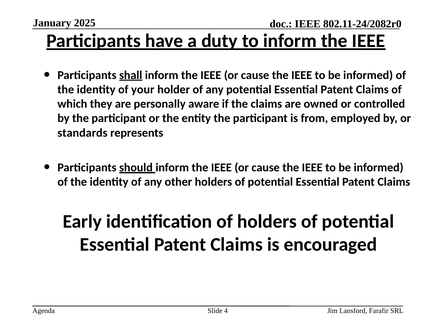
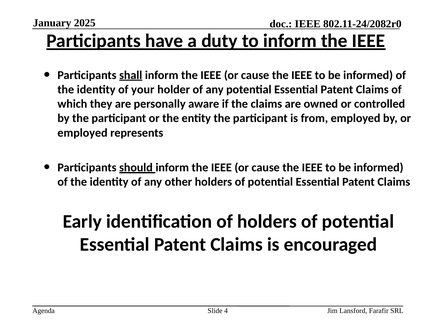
standards: standards -> employed (82, 133)
